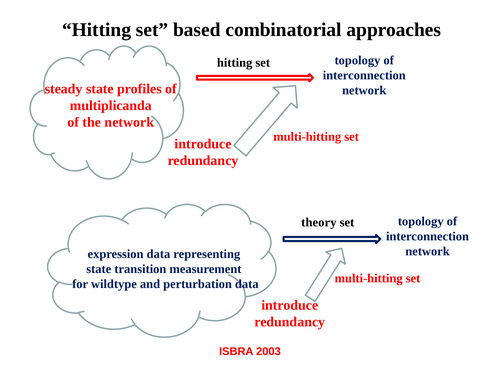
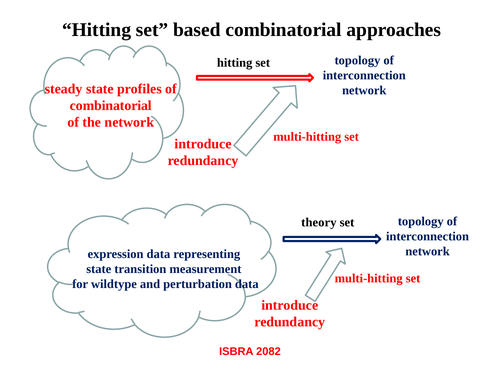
multiplicanda: multiplicanda -> combinatorial (111, 106)
2003: 2003 -> 2082 (268, 351)
